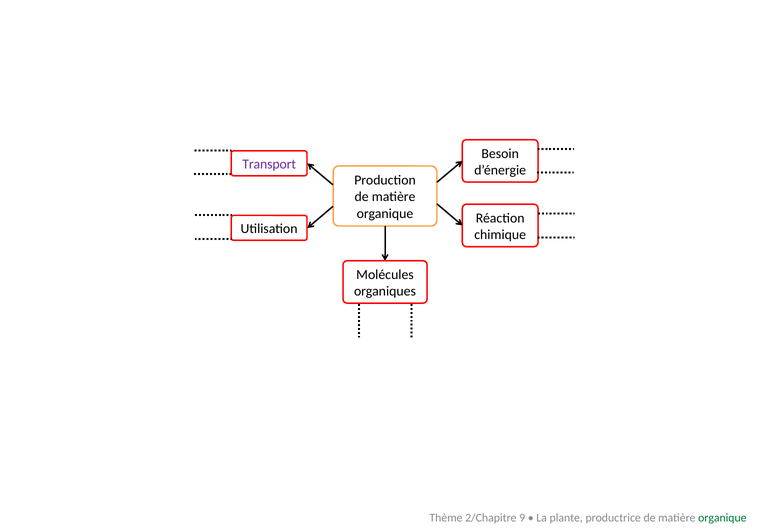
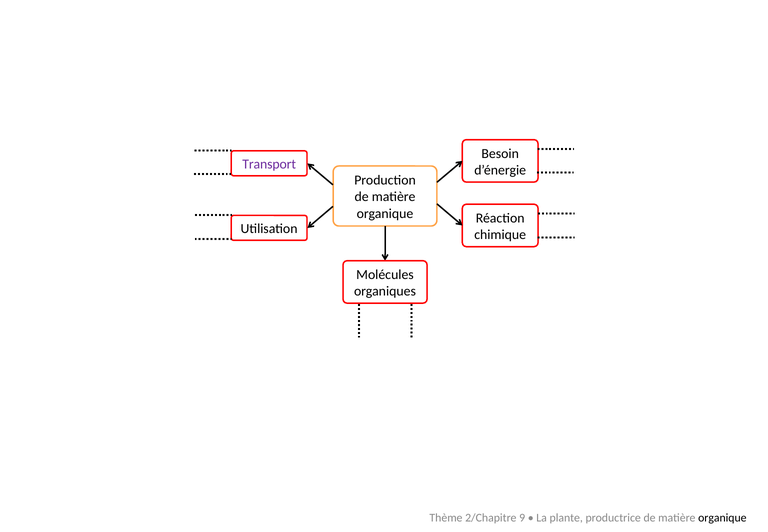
organique colour: green -> black (722, 517)
